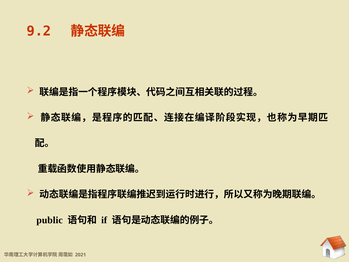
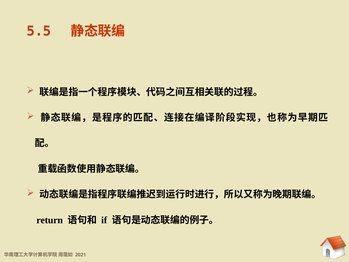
9.2: 9.2 -> 5.5 (39, 31)
public: public -> return (50, 220)
